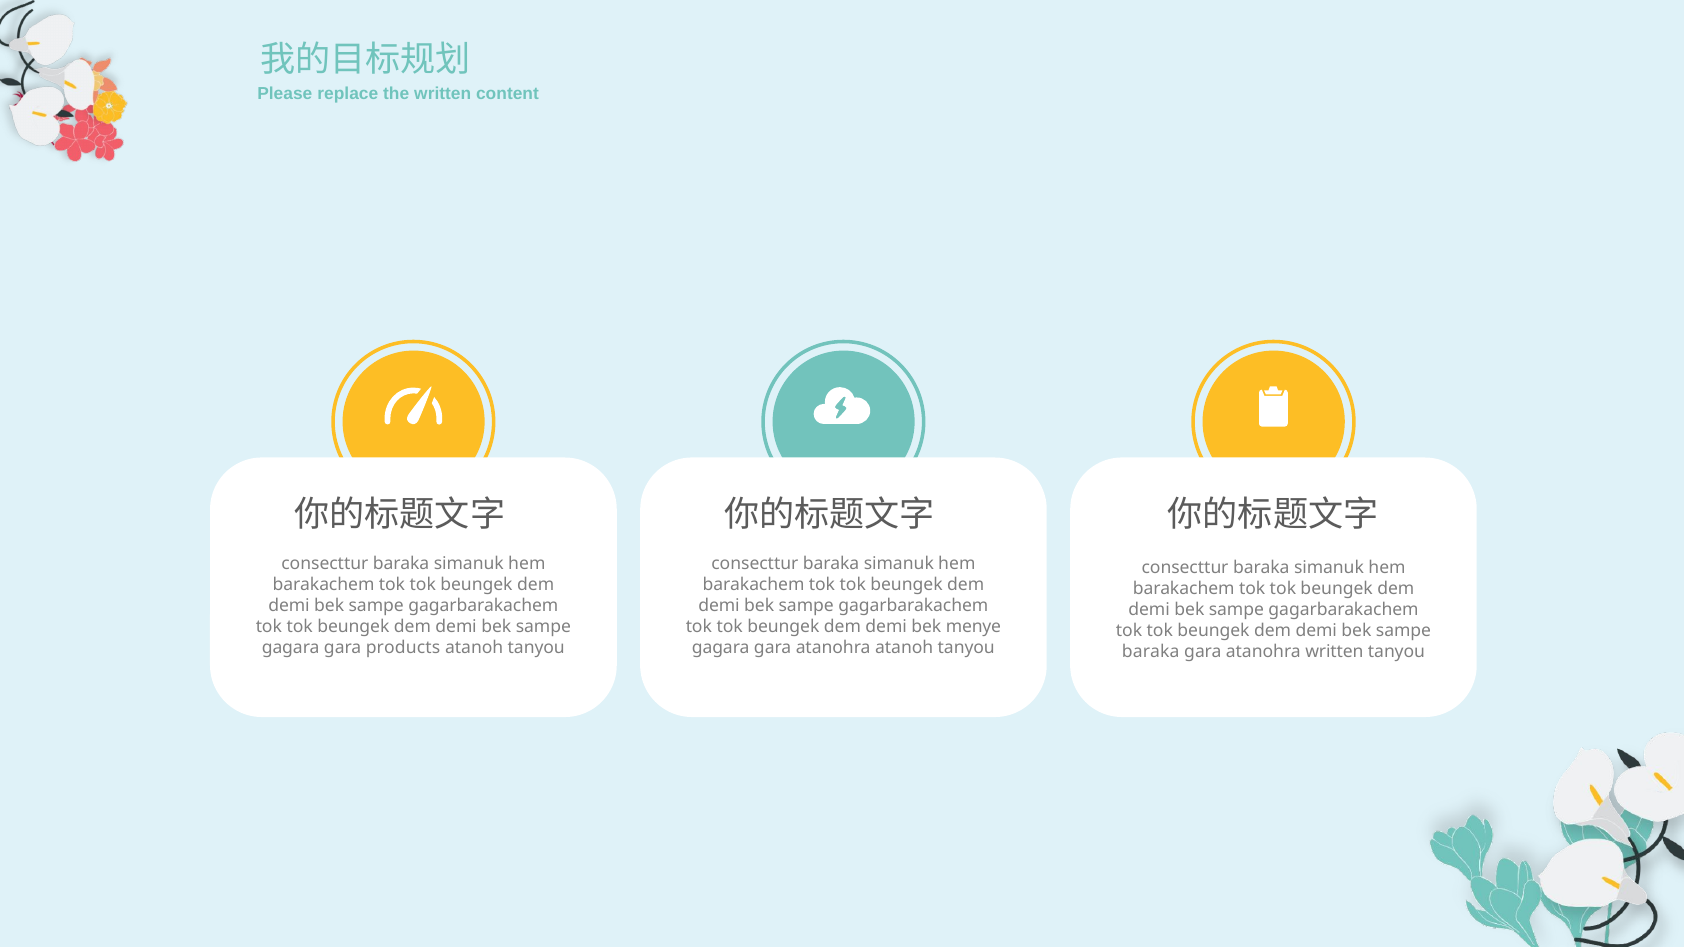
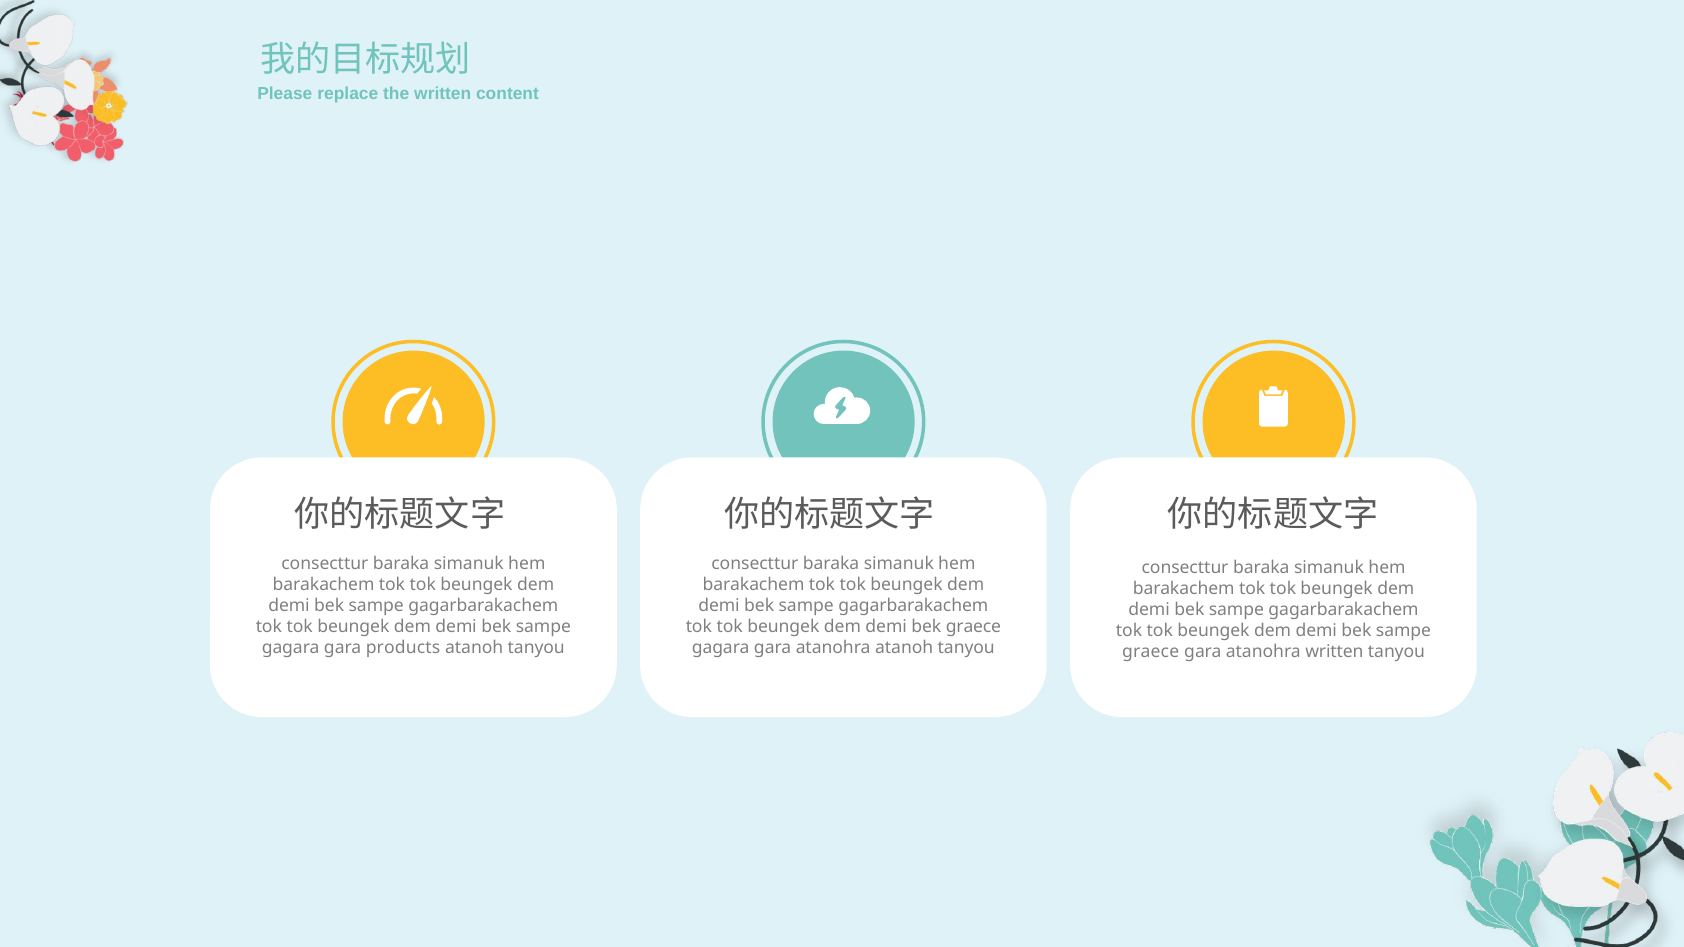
bek menye: menye -> graece (973, 627)
baraka: baraka -> graece (1151, 652)
